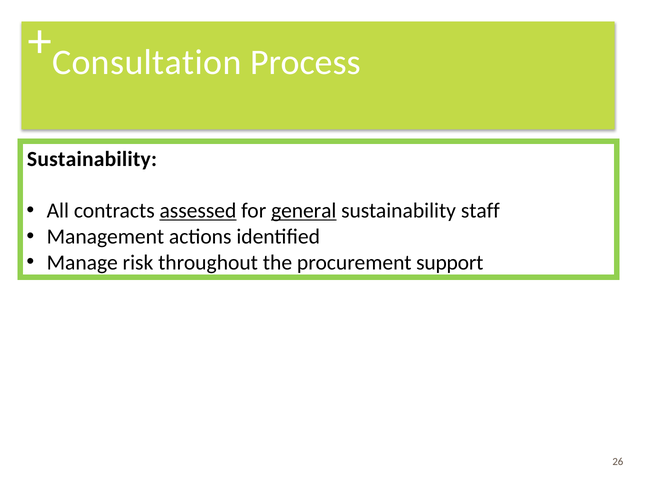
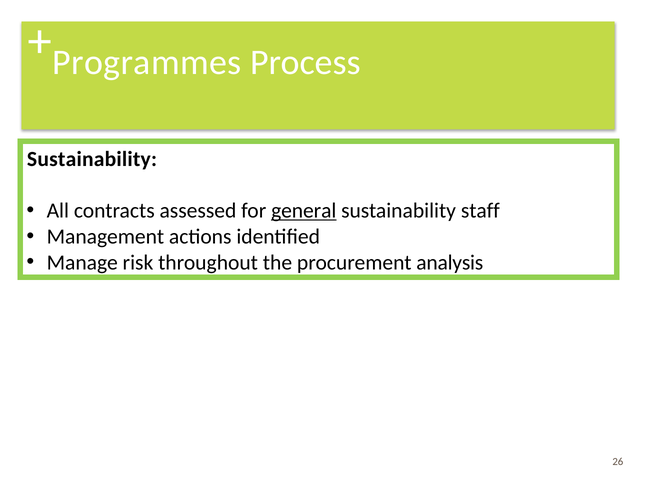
Consultation: Consultation -> Programmes (147, 63)
assessed underline: present -> none (198, 211)
support: support -> analysis (450, 263)
